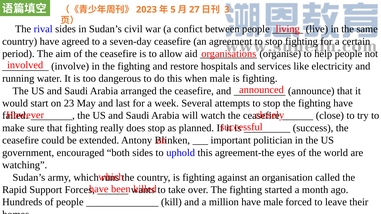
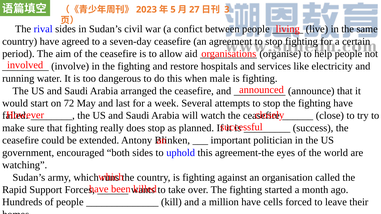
23: 23 -> 72 (69, 103)
have male: male -> cells (273, 202)
